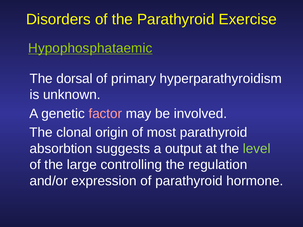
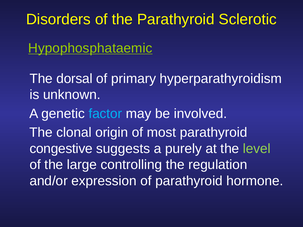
Exercise: Exercise -> Sclerotic (248, 19)
factor colour: pink -> light blue (105, 114)
absorbtion: absorbtion -> congestive (61, 149)
output: output -> purely (183, 149)
